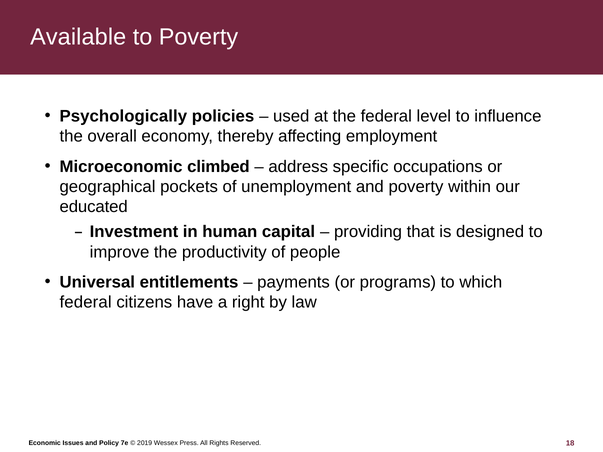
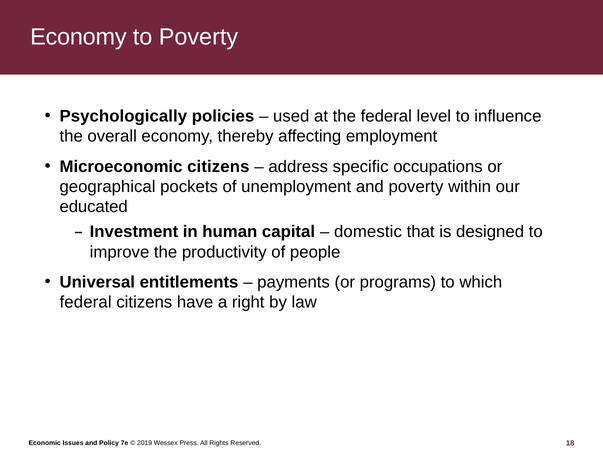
Available: Available -> Economy (78, 37)
Microeconomic climbed: climbed -> citizens (218, 167)
providing: providing -> domestic (368, 232)
